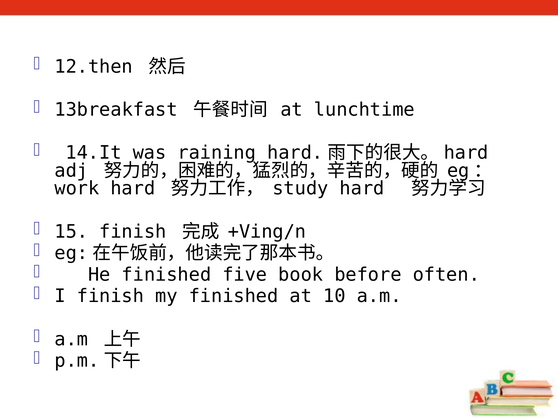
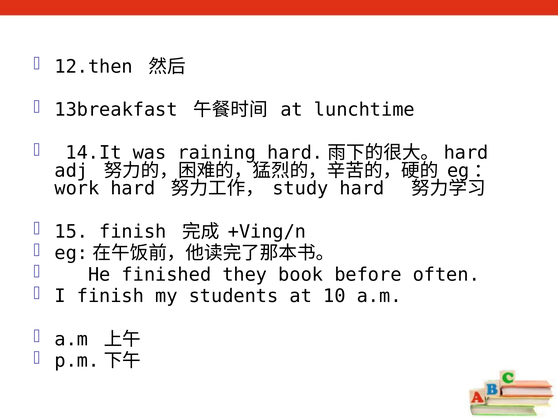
five: five -> they (245, 275)
my finished: finished -> students (234, 297)
